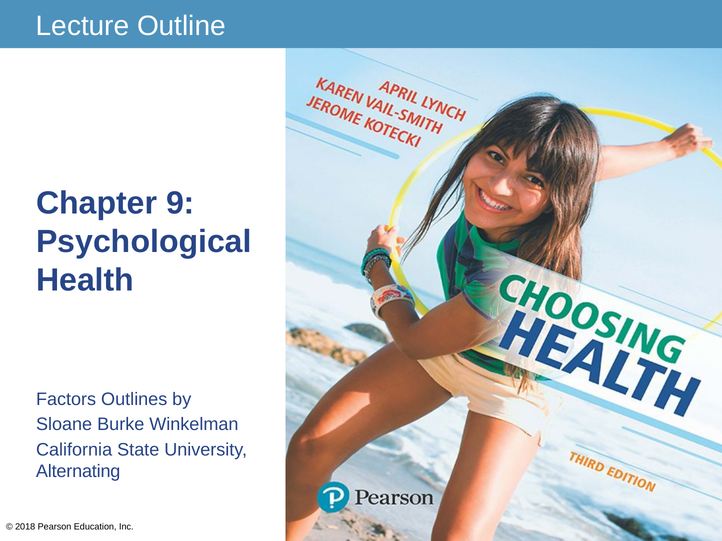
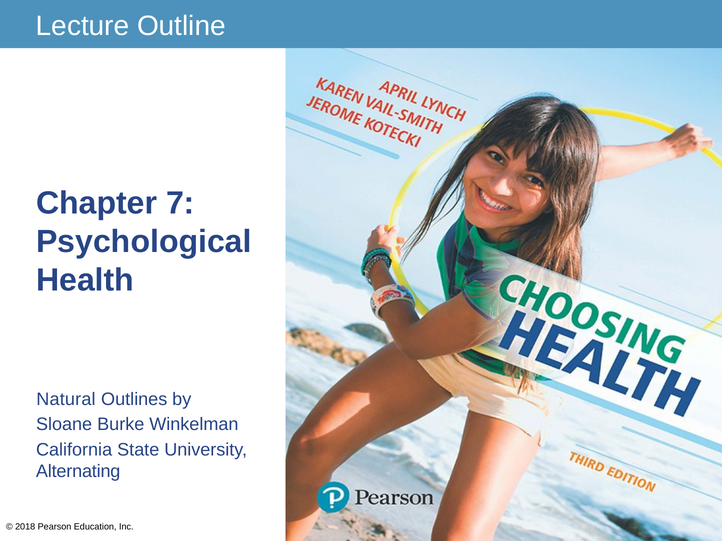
9: 9 -> 7 (180, 203)
Factors: Factors -> Natural (66, 400)
